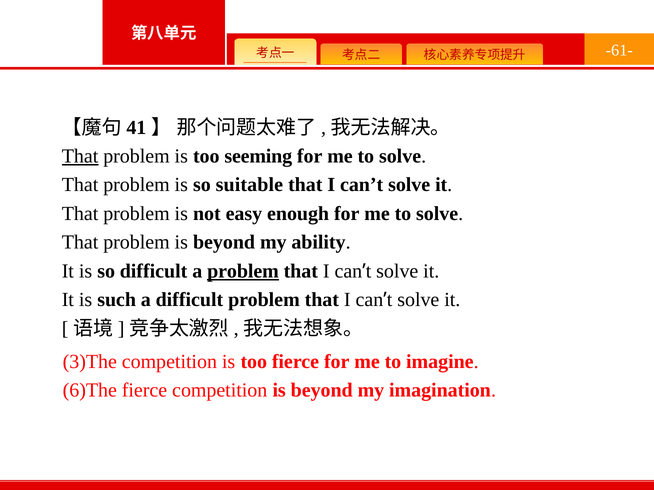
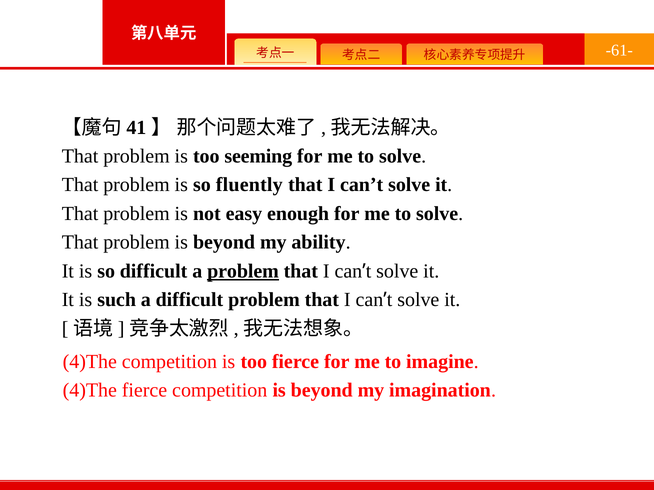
That underline: present -> none (80, 156)
suitable: suitable -> fluently (249, 185)
3)The: 3)The -> 4)The (90, 362)
6)The: 6)The -> 4)The (90, 391)
